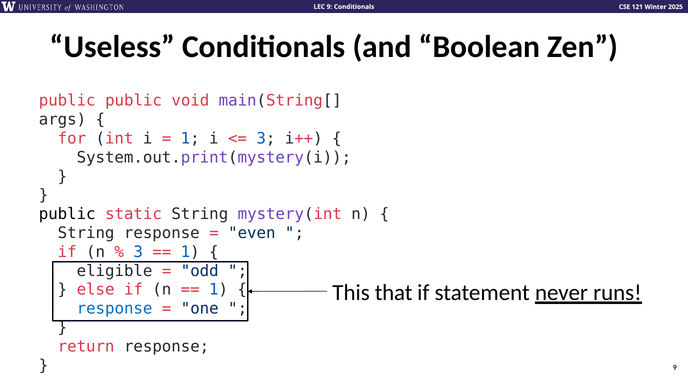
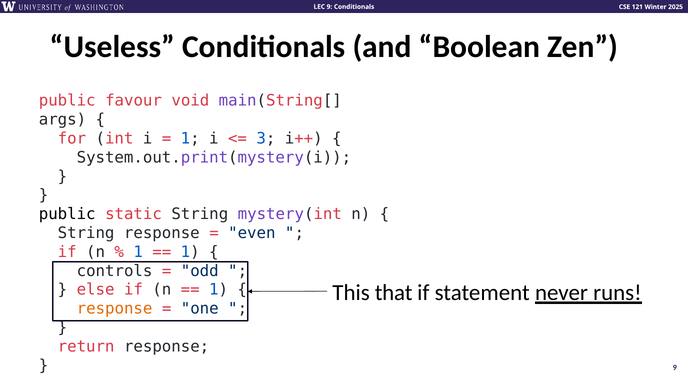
public public: public -> favour (134, 101)
3: 3 -> 1 (138, 252)
eligible: eligible -> controls (115, 271)
response colour: blue -> orange (115, 309)
